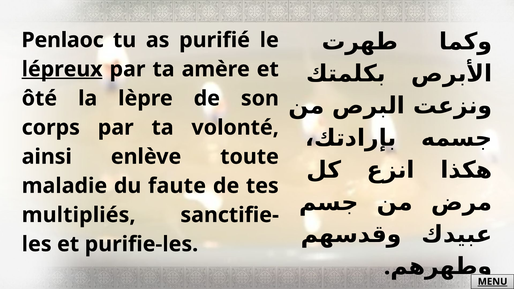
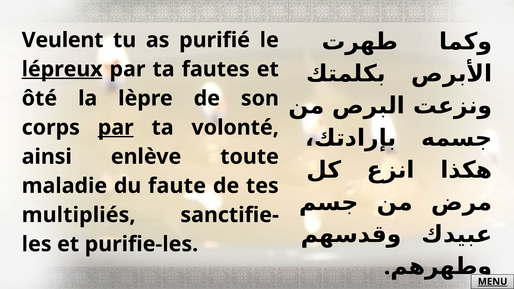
Penlaoc: Penlaoc -> Veulent (63, 40)
amère: amère -> fautes (216, 69)
par underline: none -> present (116, 128)
